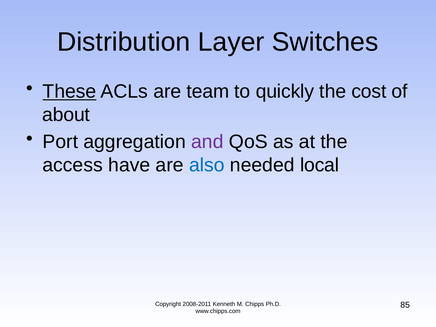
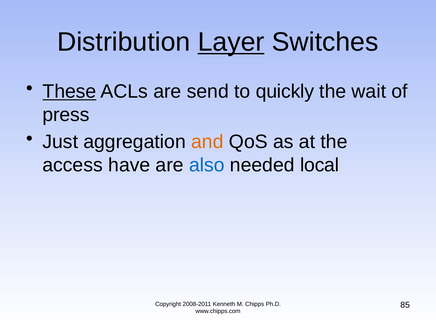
Layer underline: none -> present (231, 42)
team: team -> send (208, 91)
cost: cost -> wait (369, 91)
about: about -> press (66, 115)
Port: Port -> Just (60, 142)
and colour: purple -> orange (207, 142)
